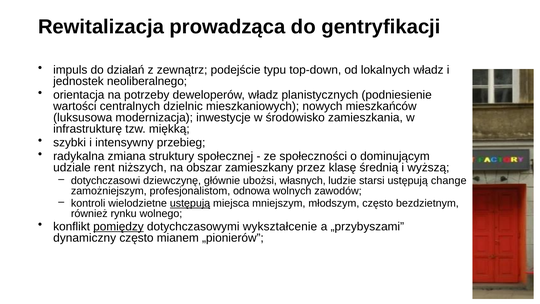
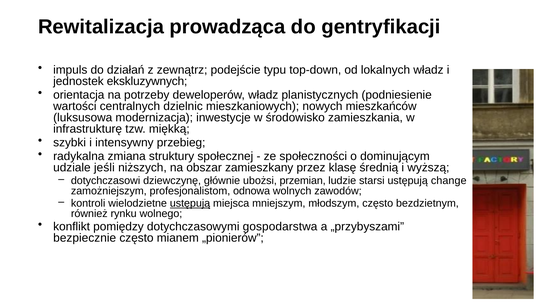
neoliberalnego: neoliberalnego -> ekskluzywnych (147, 81)
rent: rent -> jeśli (104, 168)
własnych: własnych -> przemian (303, 181)
pomiędzy underline: present -> none (118, 227)
wykształcenie: wykształcenie -> gospodarstwa (280, 227)
dynamiczny: dynamiczny -> bezpiecznie (85, 238)
